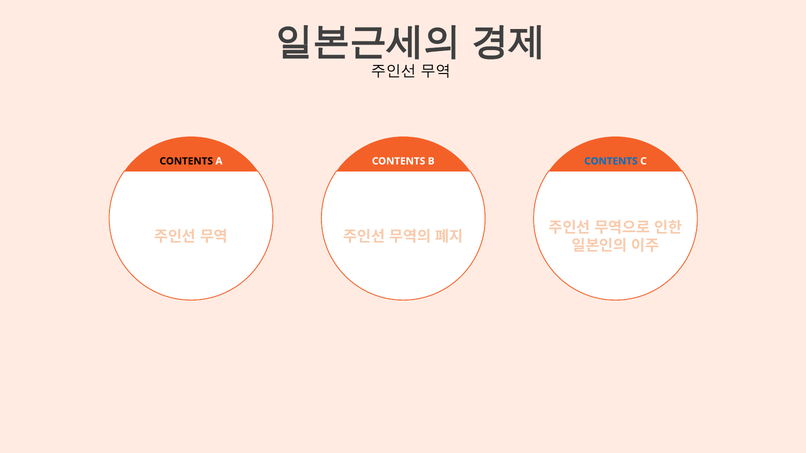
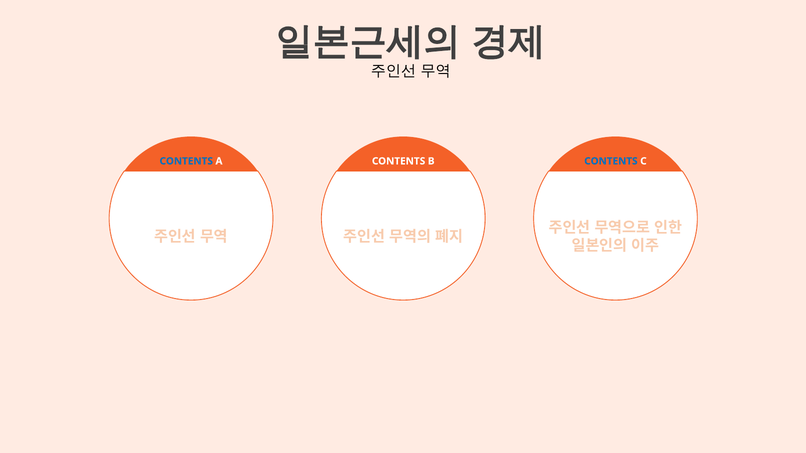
CONTENTS colour: black -> blue (186, 161)
